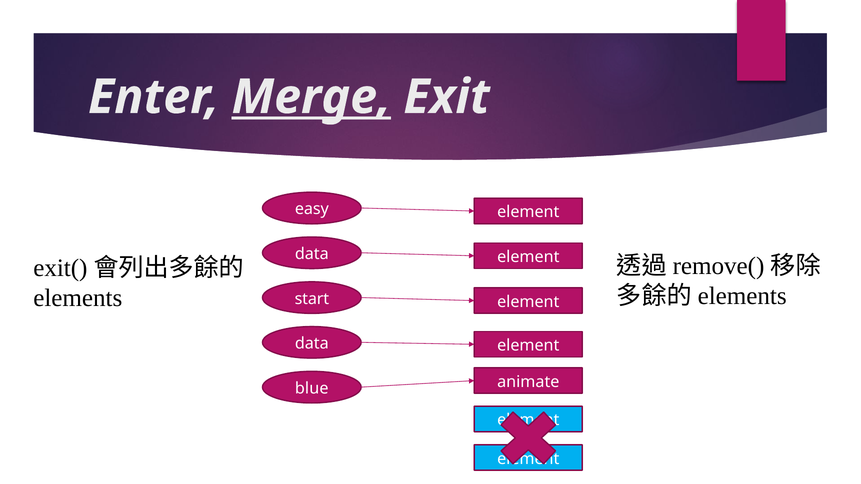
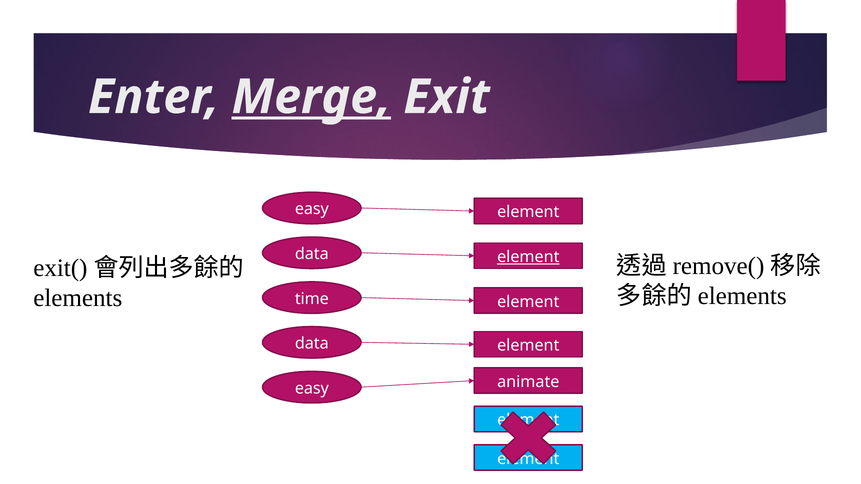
element underline: none -> present (528, 257)
start: start -> time (312, 299)
blue: blue -> easy (312, 389)
